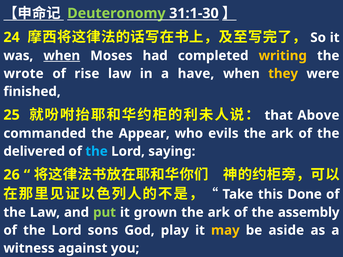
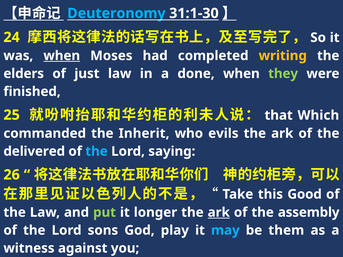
Deuteronomy colour: light green -> light blue (116, 13)
wrote: wrote -> elders (24, 74)
rise: rise -> just (87, 74)
have: have -> done (196, 74)
they colour: yellow -> light green (283, 74)
Above: Above -> Which (318, 115)
Appear: Appear -> Inherit (144, 134)
Done: Done -> Good (305, 194)
grown: grown -> longer (155, 213)
ark underline: none -> present (219, 213)
may colour: yellow -> light blue (225, 230)
aside: aside -> them (286, 230)
